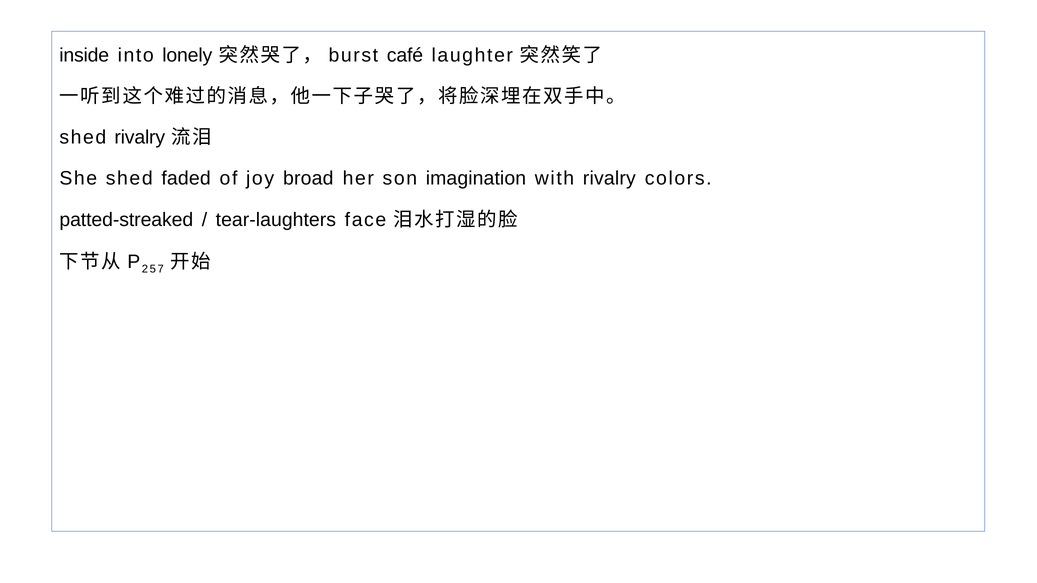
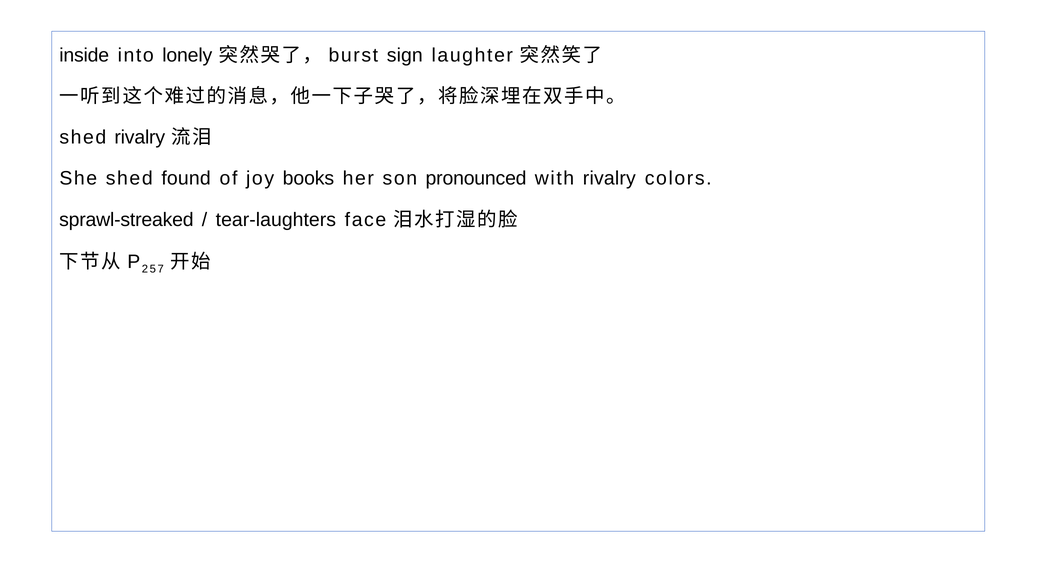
café: café -> sign (405, 55)
faded: faded -> found (186, 179)
broad: broad -> books (308, 179)
imagination: imagination -> pronounced (476, 179)
patted-streaked: patted-streaked -> sprawl-streaked (126, 220)
